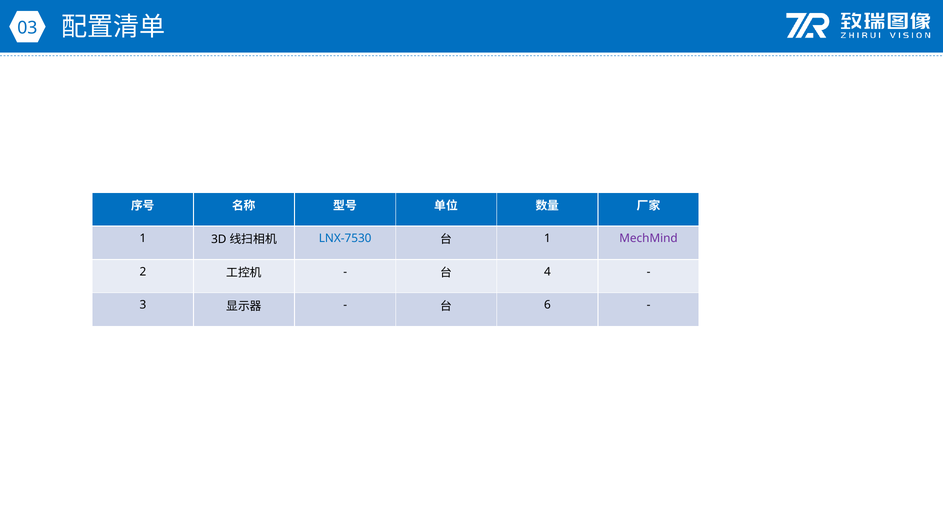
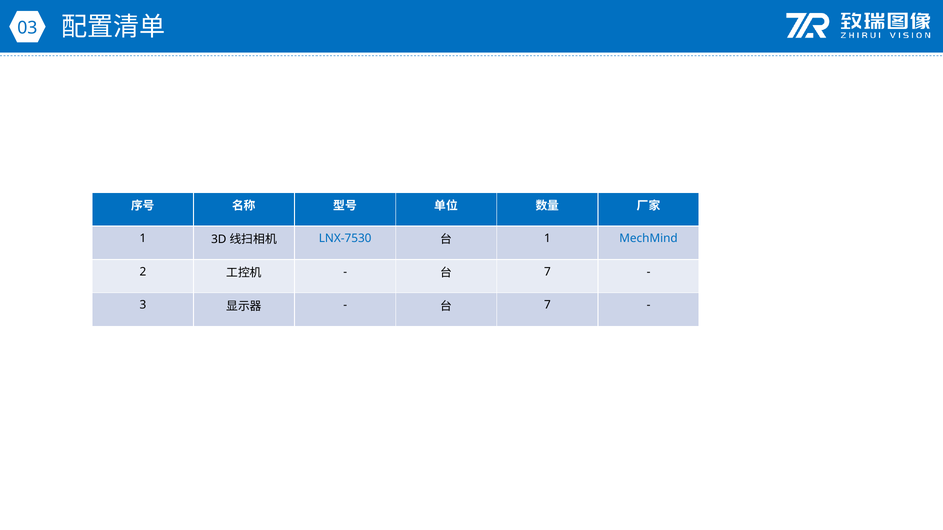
MechMind colour: purple -> blue (648, 238)
4: 4 -> 7 (547, 272)
6: 6 -> 7 (547, 305)
